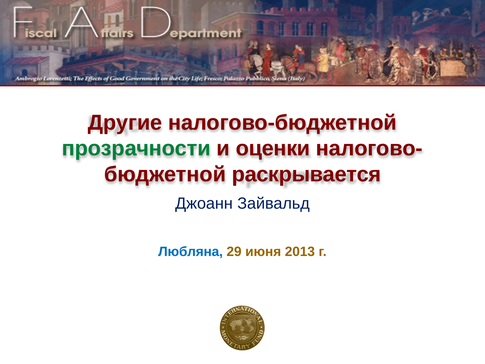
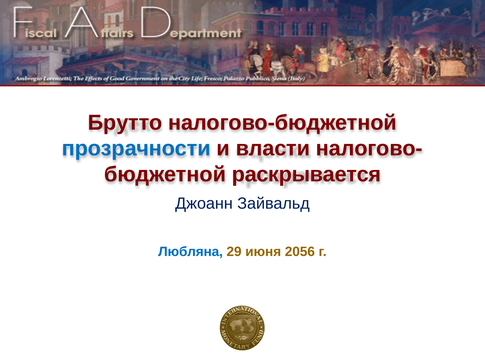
Другие: Другие -> Брутто (125, 123)
прозрачности colour: green -> blue (136, 148)
оценки: оценки -> власти (273, 148)
2013: 2013 -> 2056 (300, 252)
